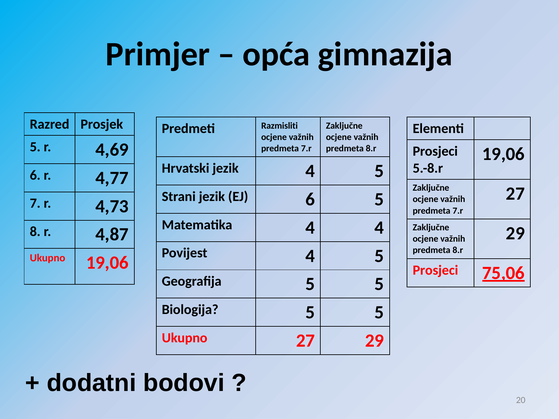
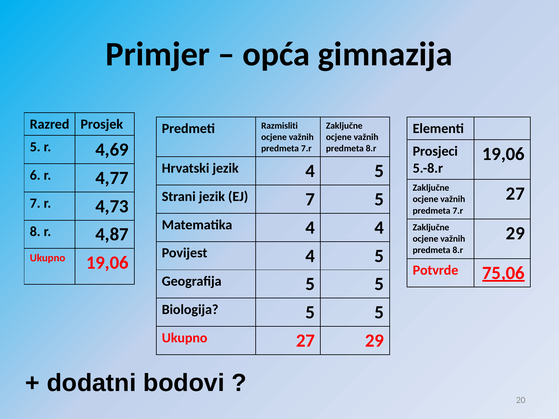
EJ 6: 6 -> 7 (310, 199)
Prosjeci: Prosjeci -> Potvrde (435, 270)
